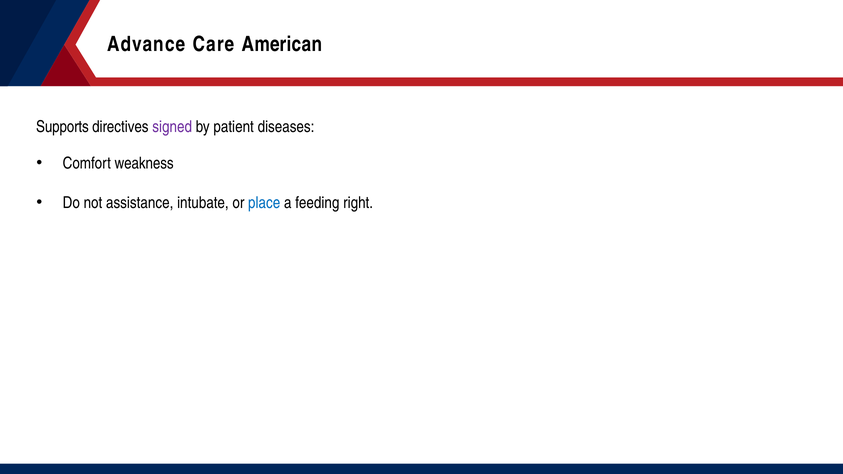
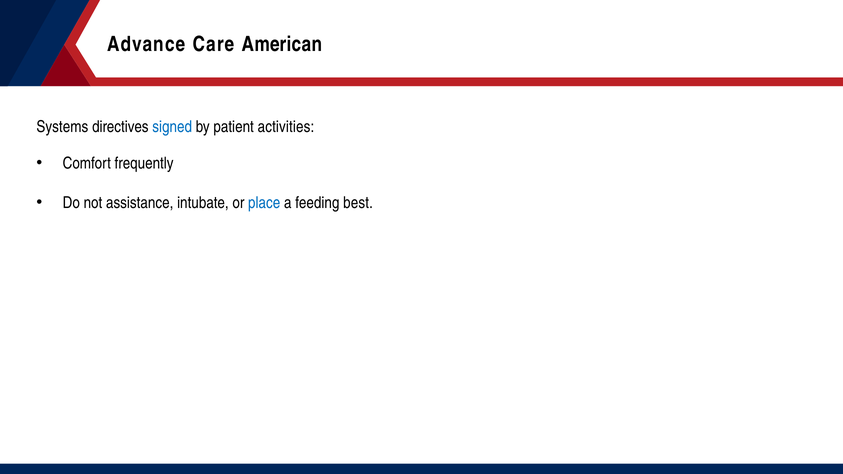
Supports: Supports -> Systems (62, 127)
signed colour: purple -> blue (172, 127)
diseases: diseases -> activities (286, 127)
weakness: weakness -> frequently (144, 164)
right: right -> best (358, 203)
